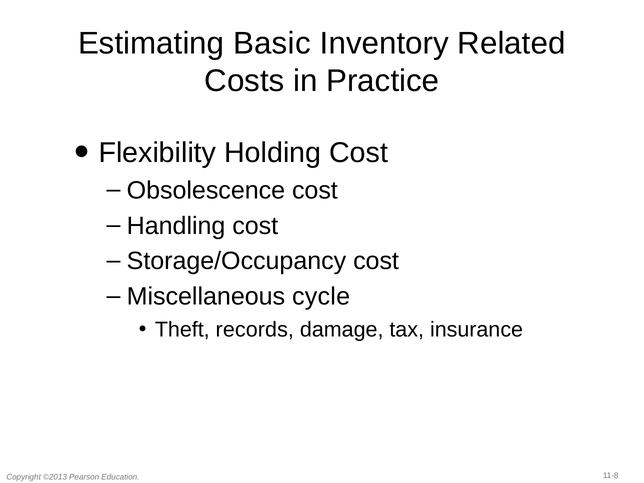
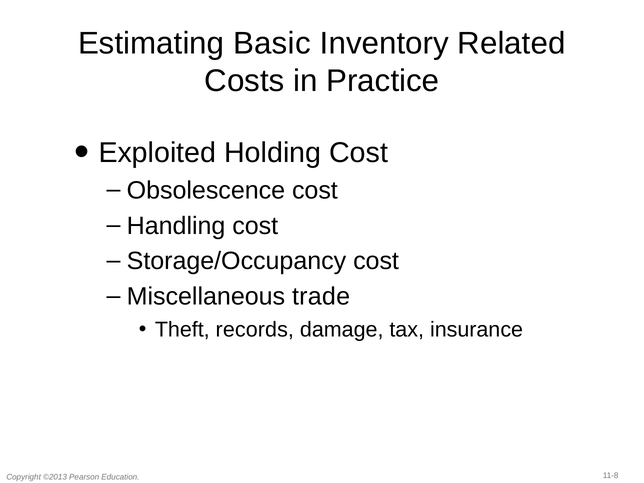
Flexibility: Flexibility -> Exploited (157, 153)
cycle: cycle -> trade (321, 297)
